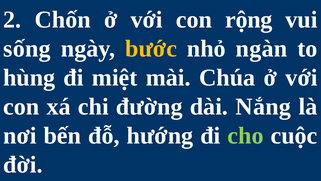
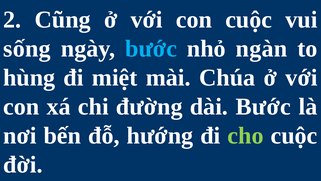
Chốn: Chốn -> Cũng (63, 20)
con rộng: rộng -> cuộc (249, 20)
bước colour: yellow -> light blue (151, 49)
dài Nắng: Nắng -> Bước (263, 106)
